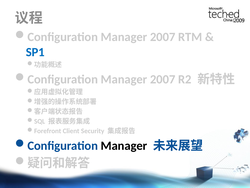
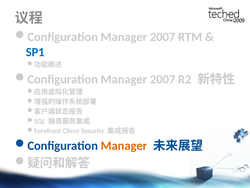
Manager colour: black -> orange (124, 145)
